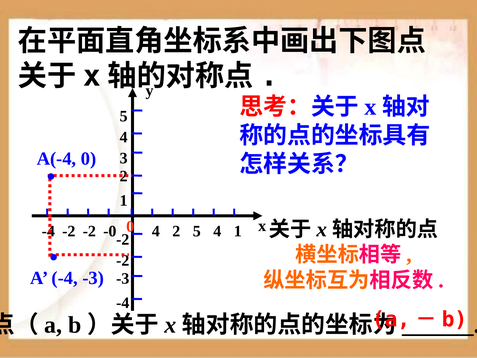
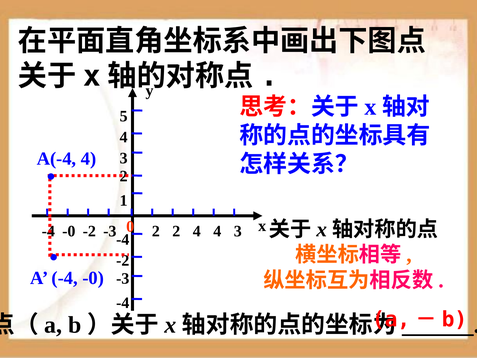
A(-4 0: 0 -> 4 (89, 158)
0 4: 4 -> 2 (156, 231)
5: 5 -> 4 (197, 231)
4 1: 1 -> 3 (238, 231)
-2: -2 -> -0 (69, 231)
-2 -0: -0 -> -3 (110, 231)
-2: -2 -> -4 (123, 239)
A -4 -3: -3 -> -0 (93, 278)
